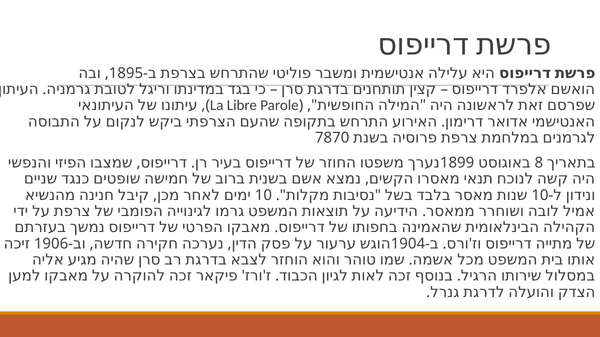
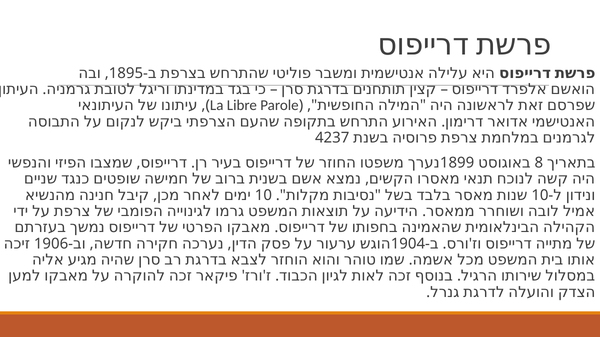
7870: 7870 -> 4237 (332, 138)
